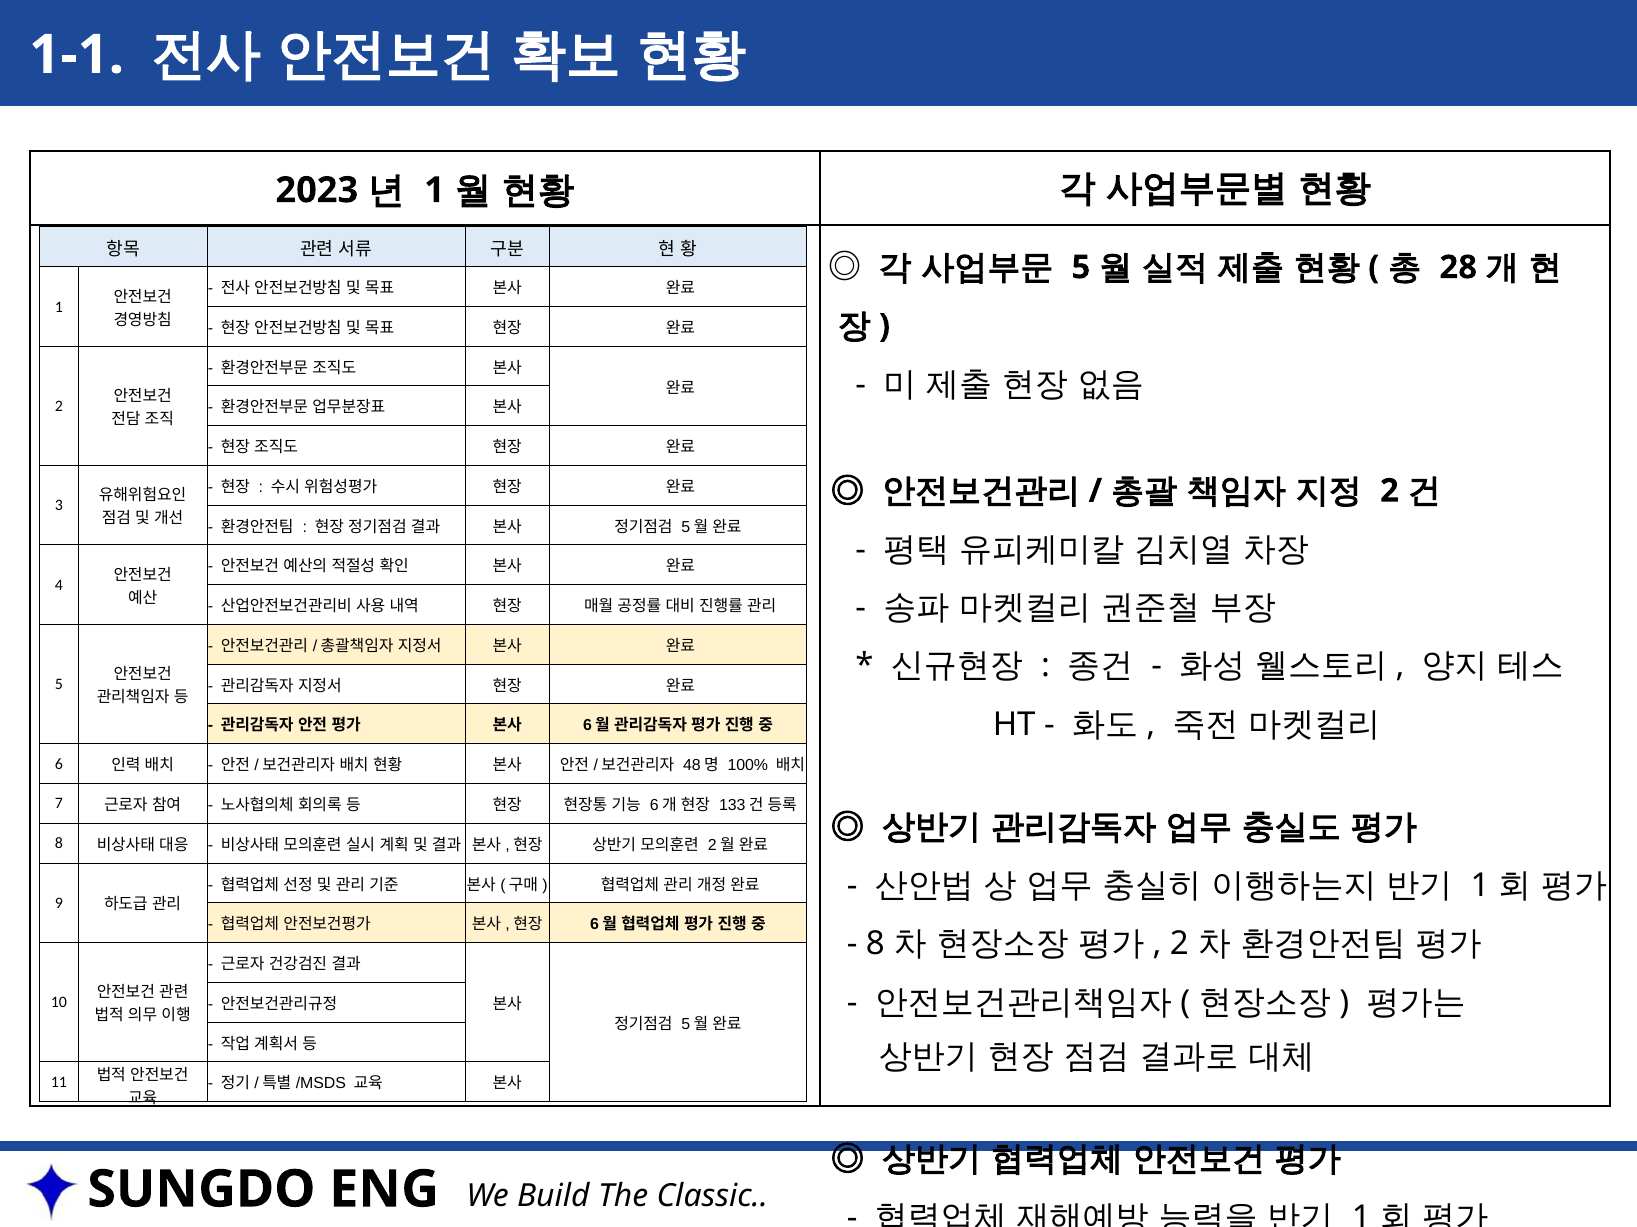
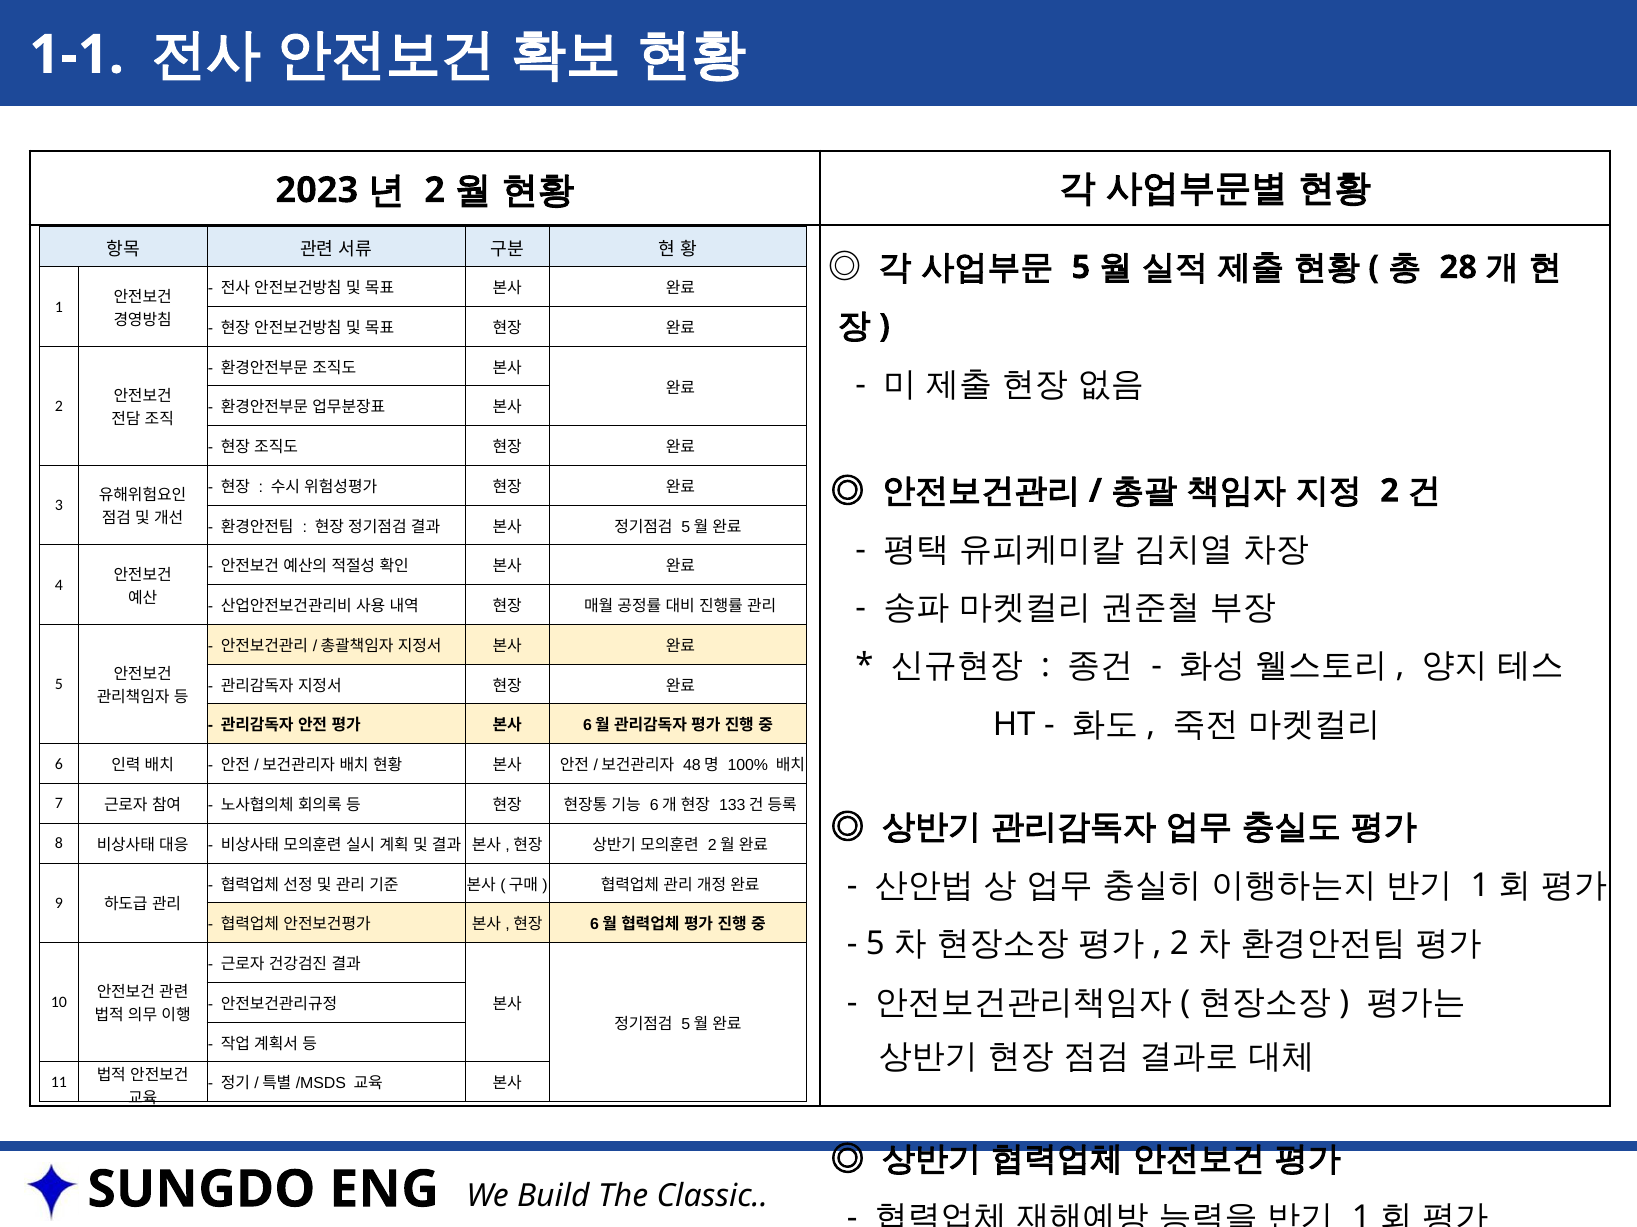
1: 1 -> 2 (435, 190)
8: 8 -> 5 (875, 944)
